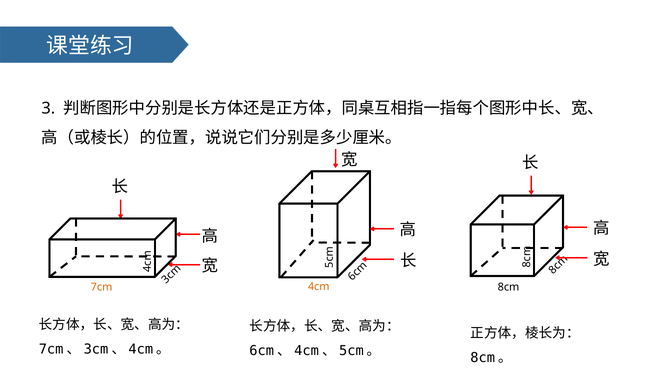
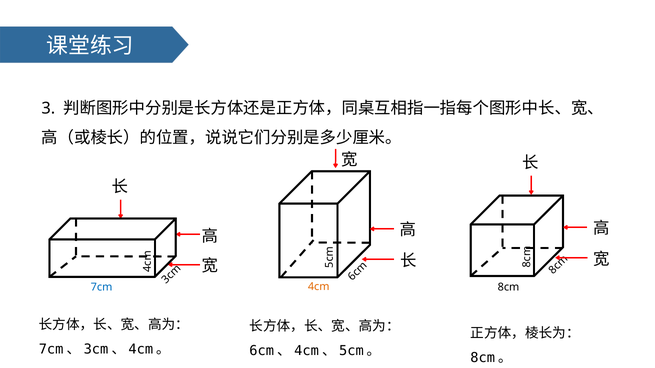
7cm colour: orange -> blue (102, 288)
